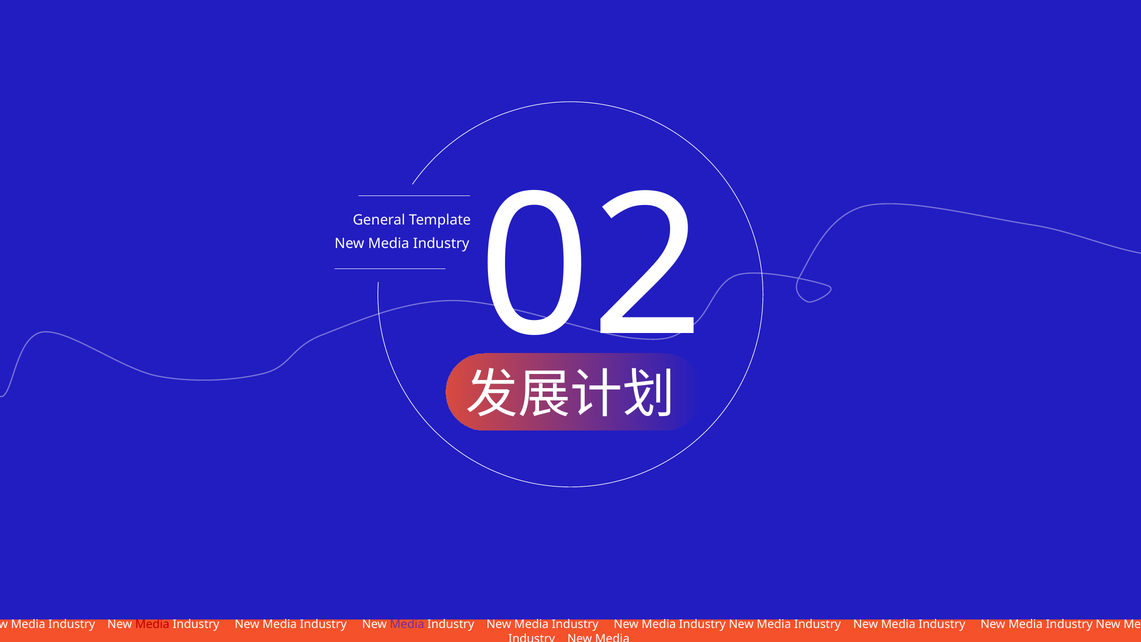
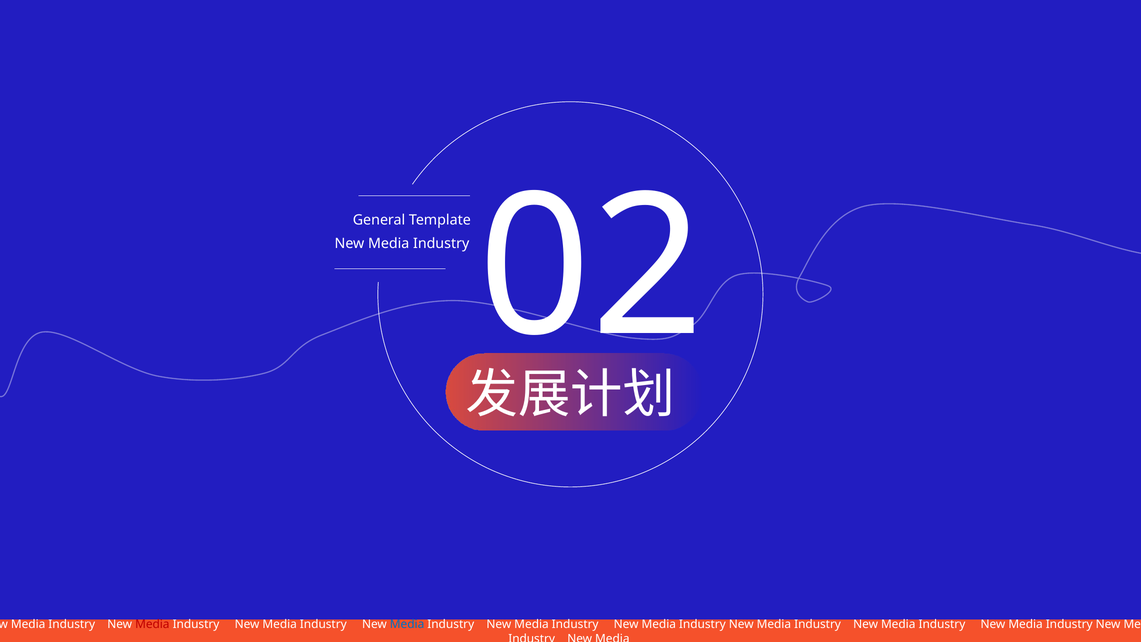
Media colour: purple -> blue (407, 624)
